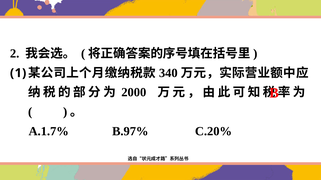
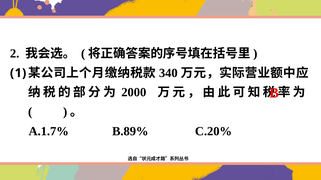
B.97%: B.97% -> B.89% (130, 132)
